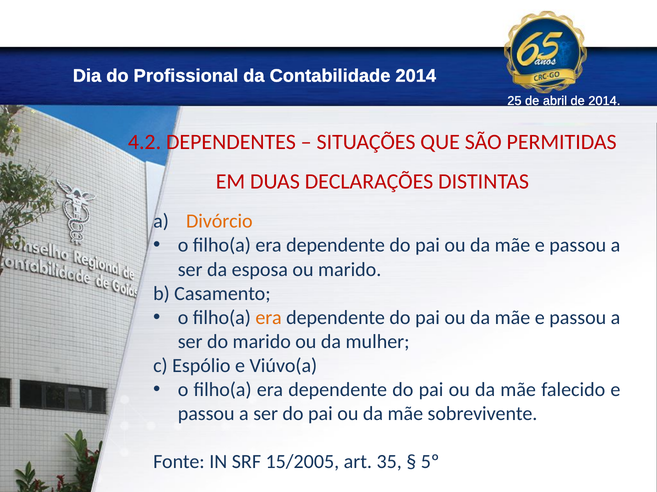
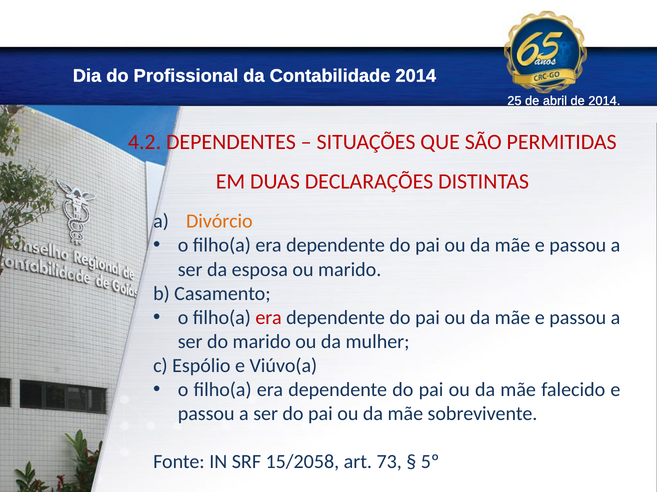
era colour: orange -> red (269, 318)
15/2005: 15/2005 -> 15/2058 (302, 462)
35: 35 -> 73 (389, 462)
